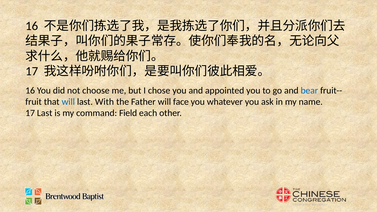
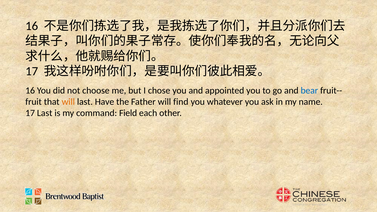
will colour: blue -> orange (68, 102)
With: With -> Have (105, 102)
face: face -> find (181, 102)
